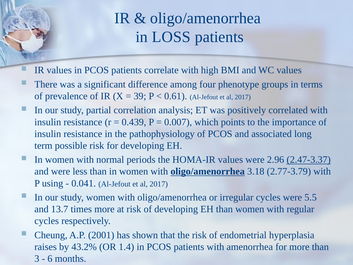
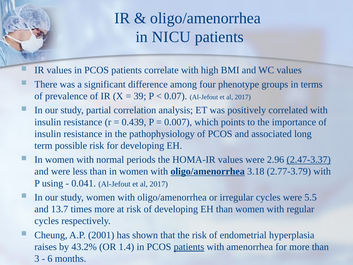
LOSS: LOSS -> NICU (171, 37)
0.61: 0.61 -> 0.07 (176, 96)
patients underline: none -> present (189, 247)
